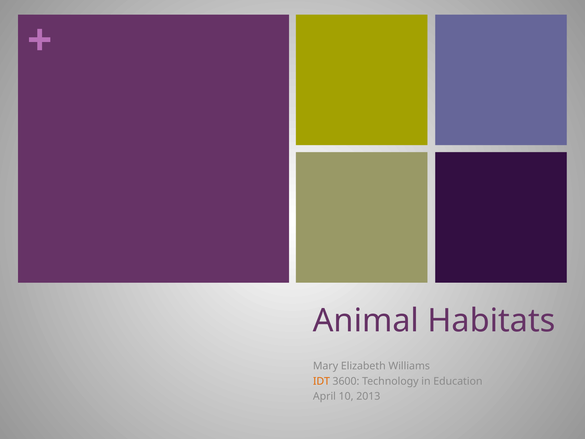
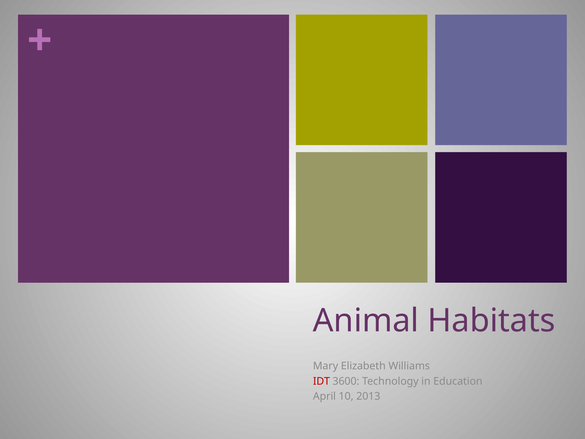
IDT colour: orange -> red (321, 381)
